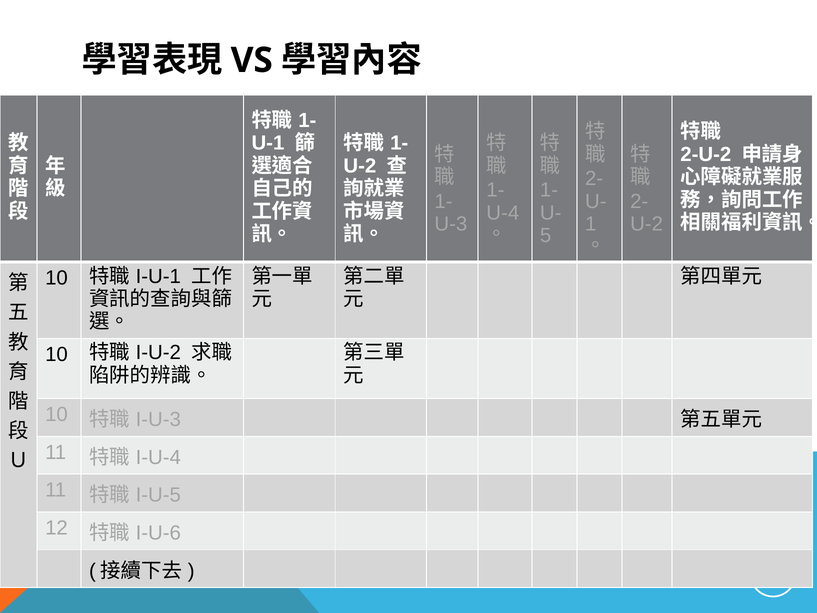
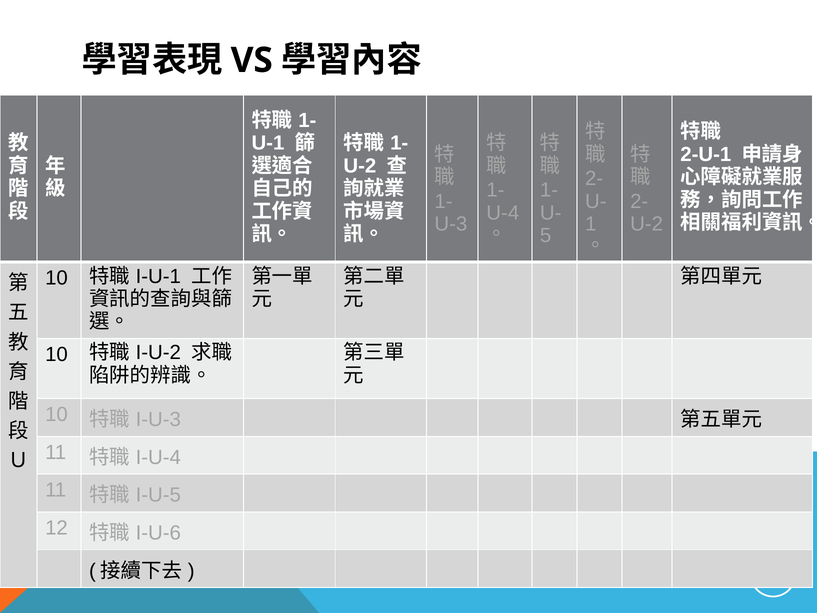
2-U-2: 2-U-2 -> 2-U-1 (706, 154)
